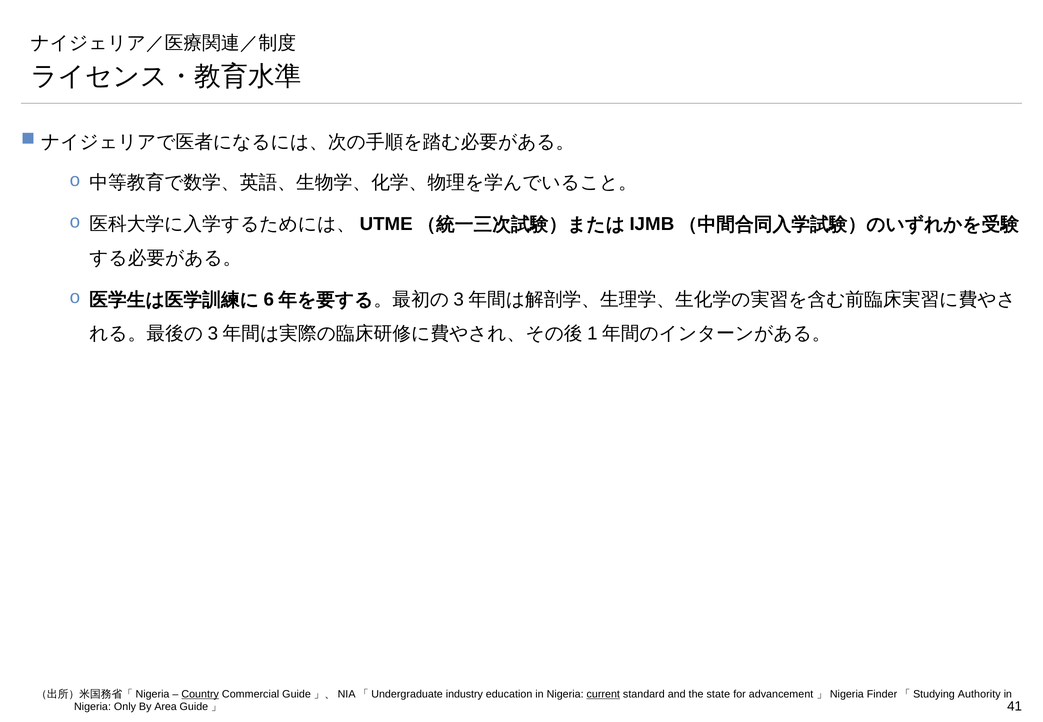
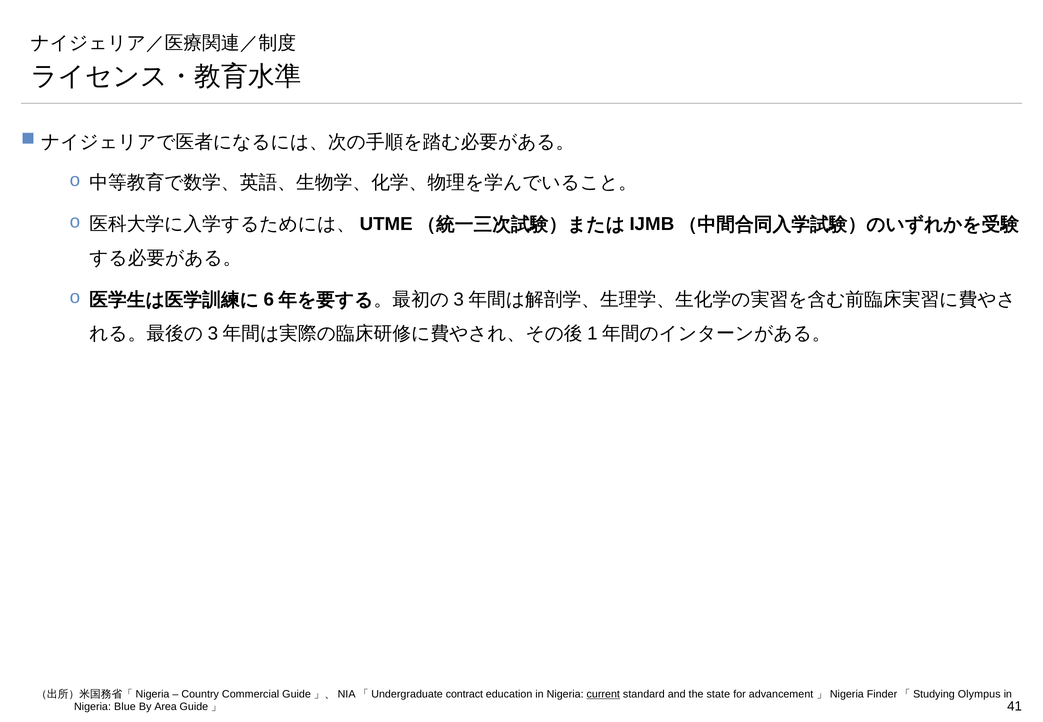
Country underline: present -> none (200, 694)
industry: industry -> contract (464, 694)
Authority: Authority -> Olympus (979, 694)
Only: Only -> Blue (125, 707)
